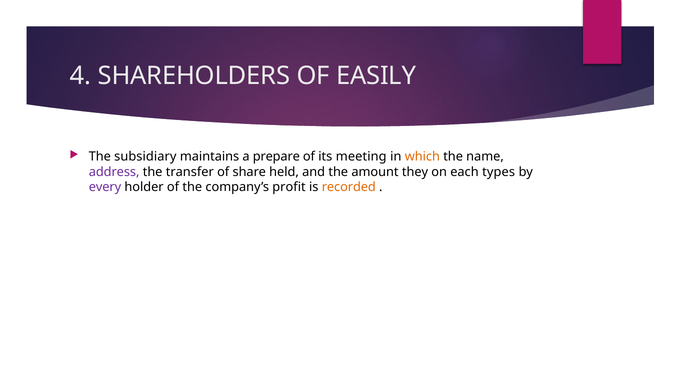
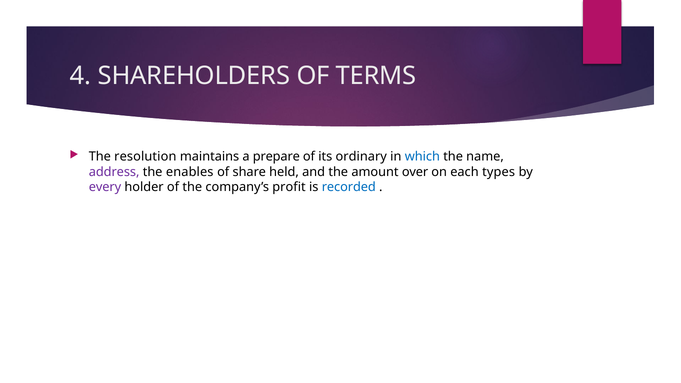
EASILY: EASILY -> TERMS (376, 76)
subsidiary: subsidiary -> resolution (145, 157)
meeting: meeting -> ordinary (361, 157)
which colour: orange -> blue (422, 157)
transfer: transfer -> enables (190, 172)
they: they -> over (415, 172)
recorded colour: orange -> blue (349, 187)
